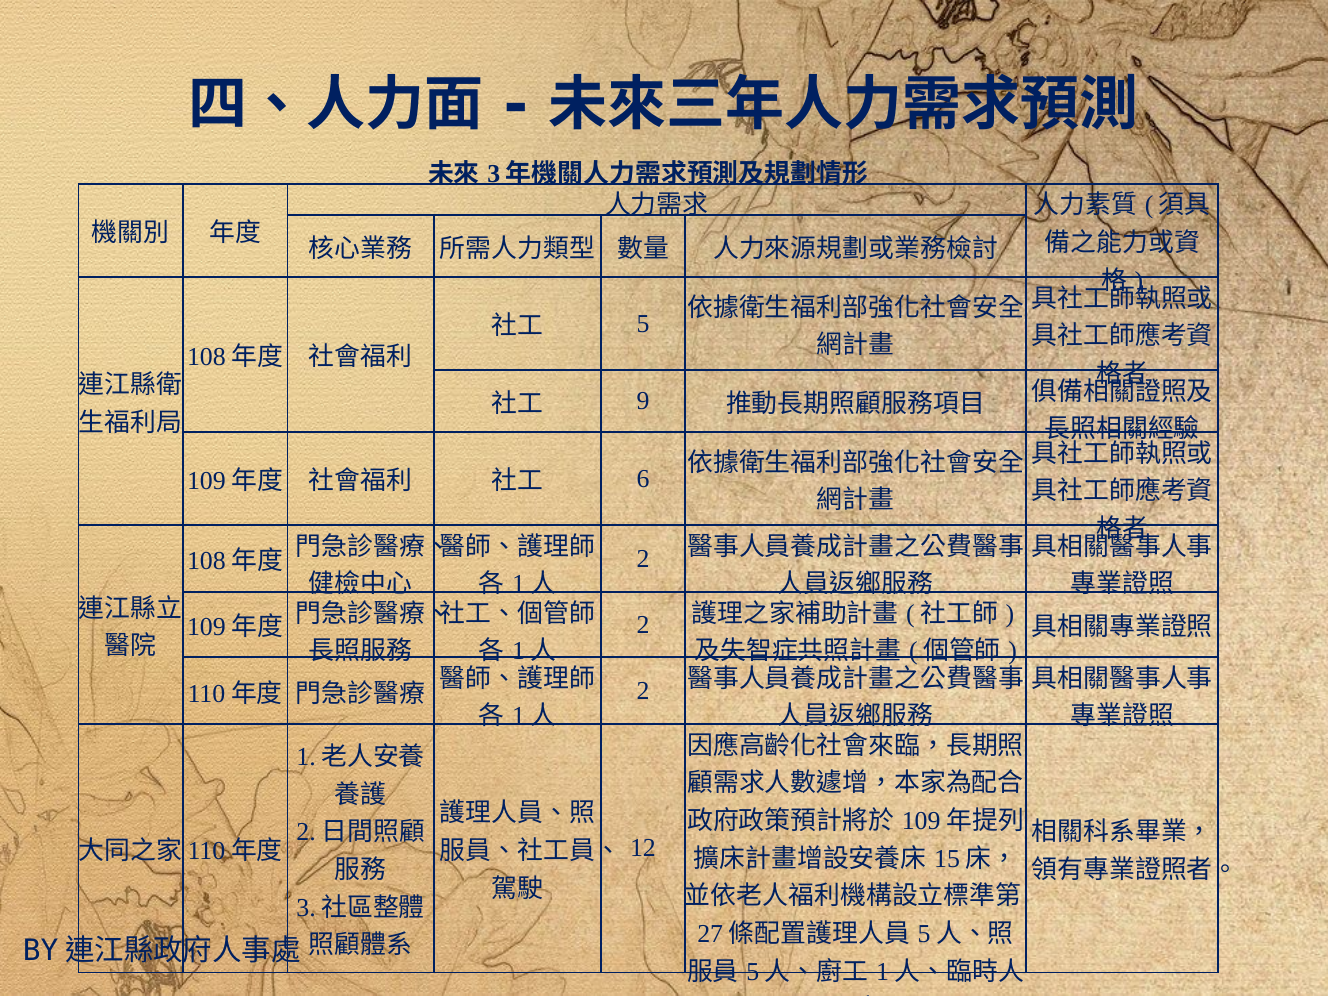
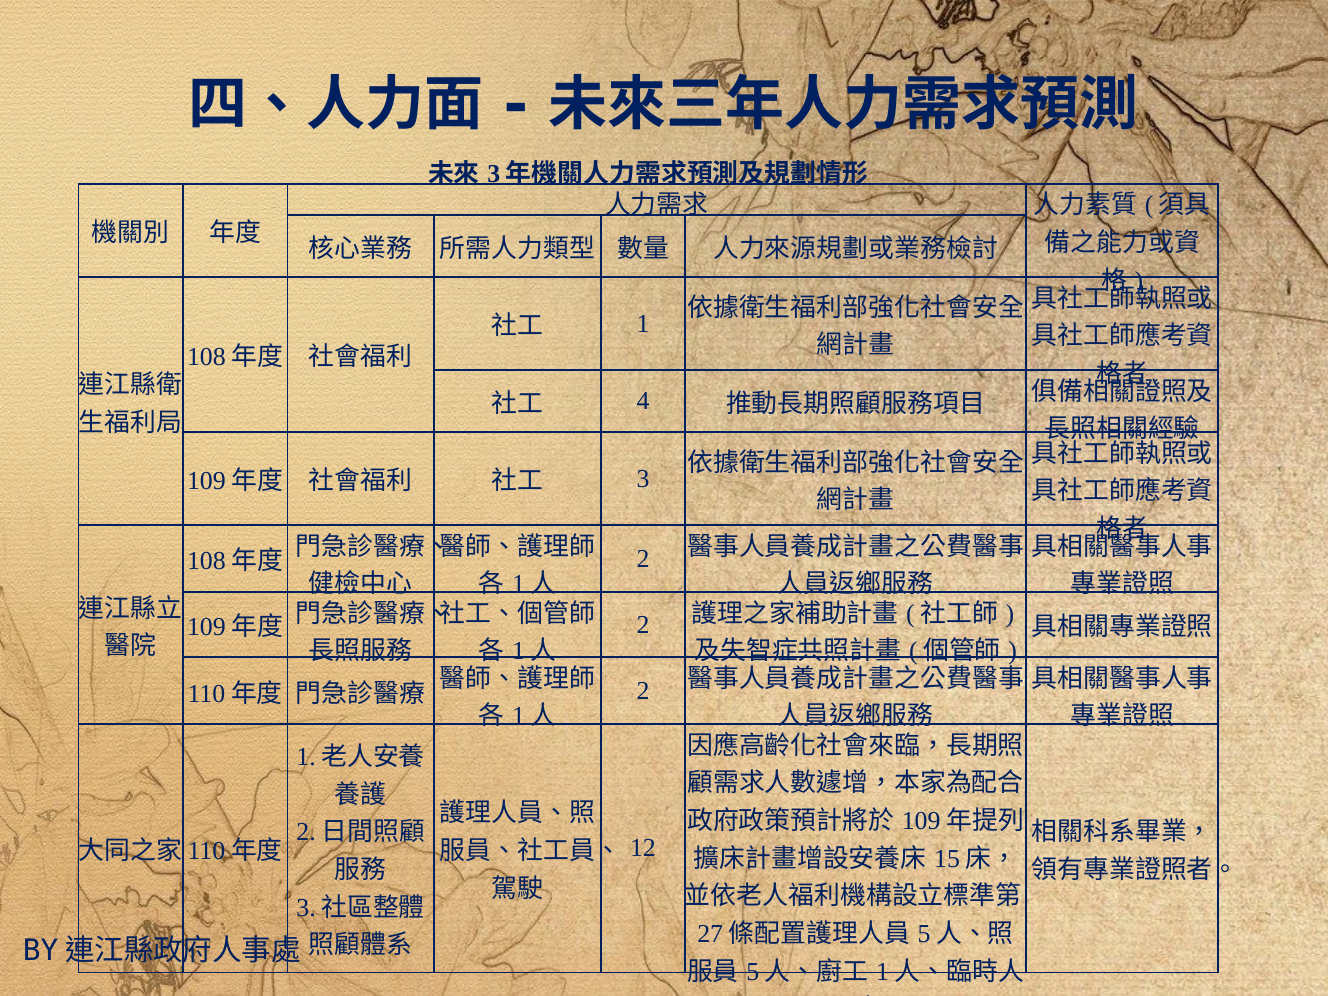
5: 5 -> 1 (643, 324)
9: 9 -> 4 (643, 401)
6: 6 -> 3 (643, 479)
